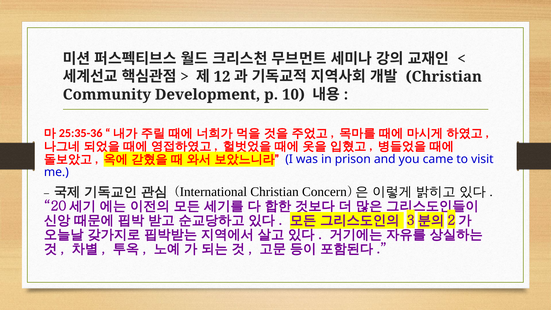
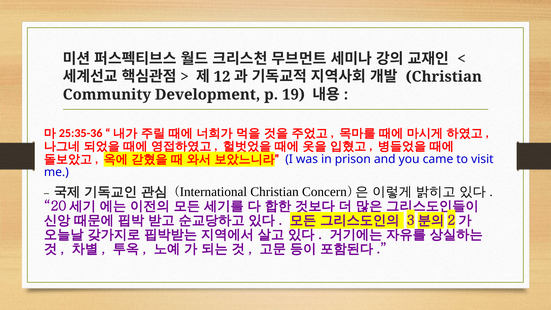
10: 10 -> 19 (293, 95)
